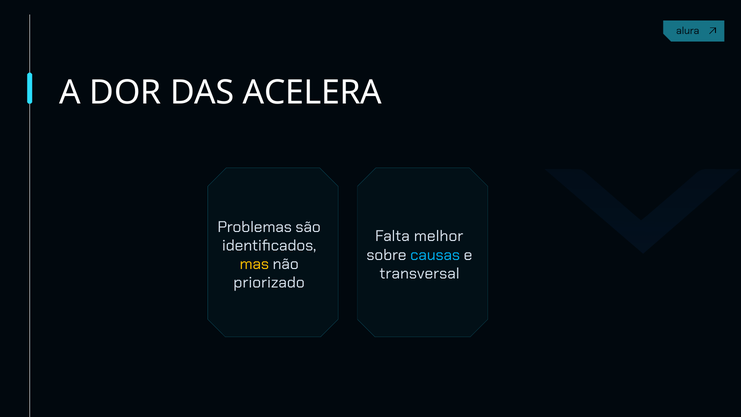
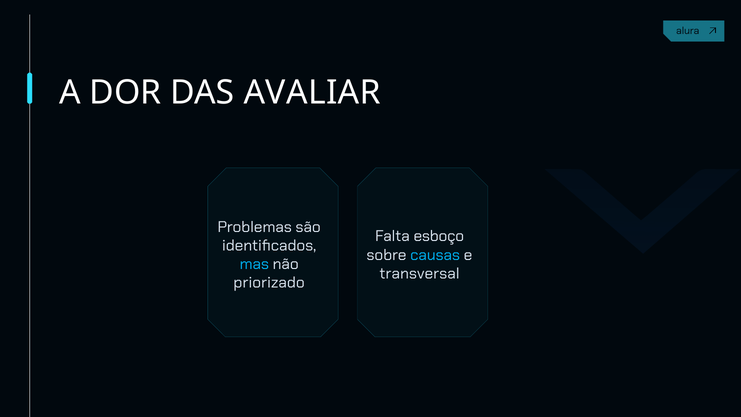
ACELERA: ACELERA -> AVALIAR (312, 92)
melhor: melhor -> esboço (439, 236)
mas colour: yellow -> light blue (254, 264)
